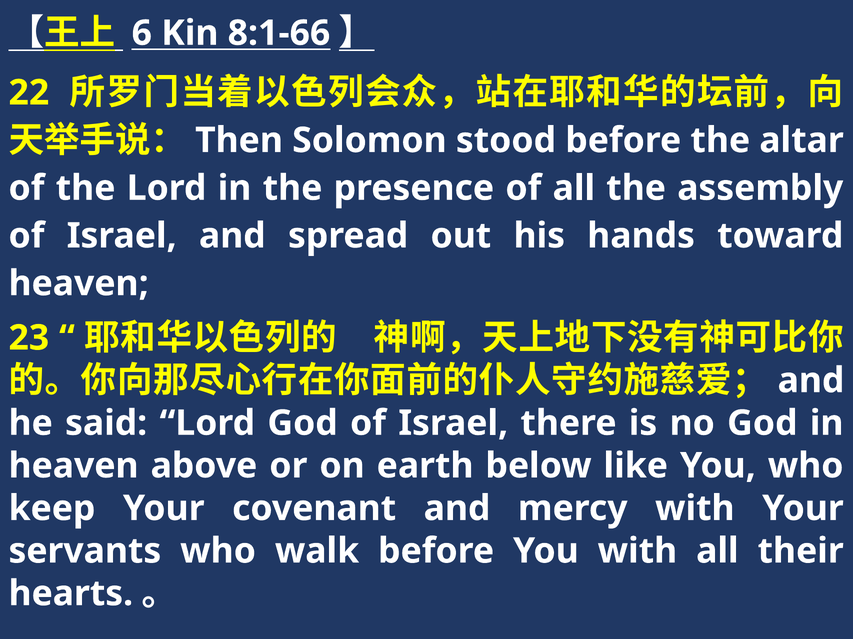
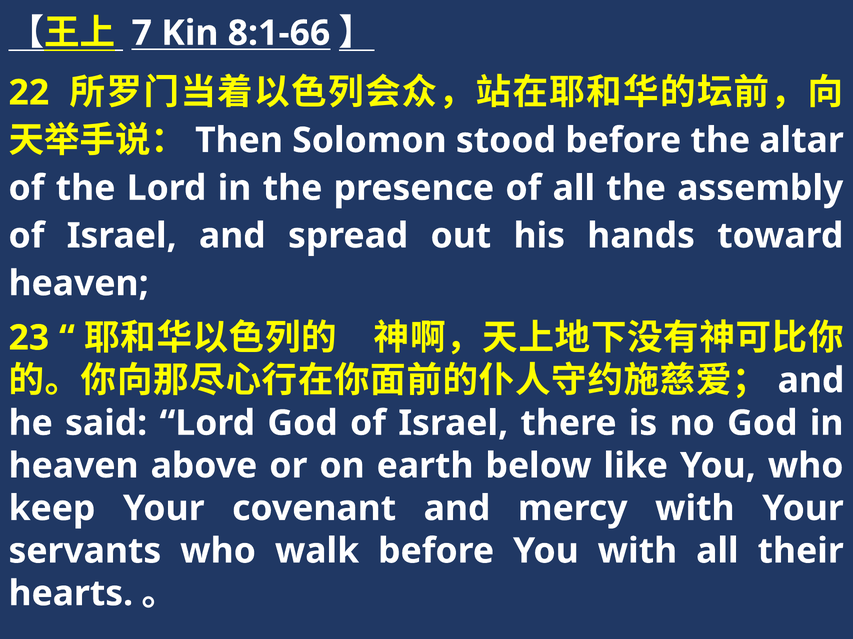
6: 6 -> 7 (142, 33)
